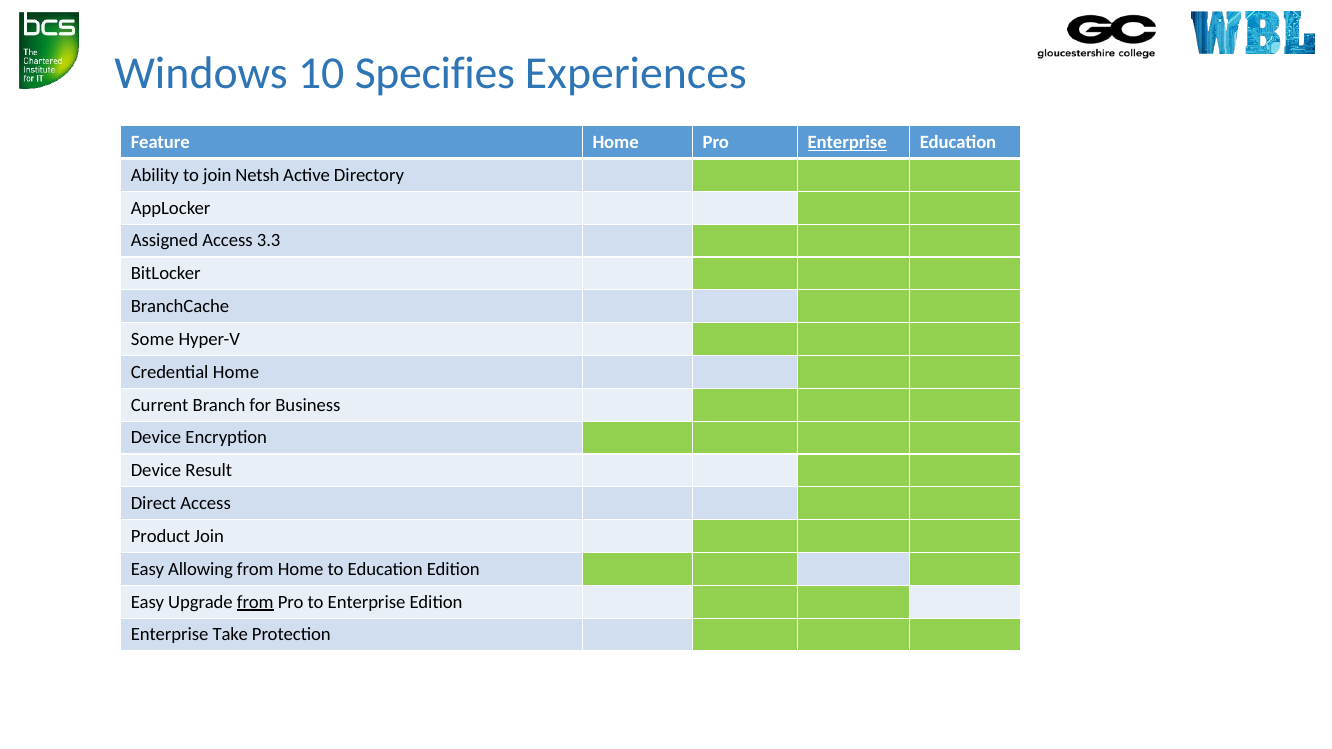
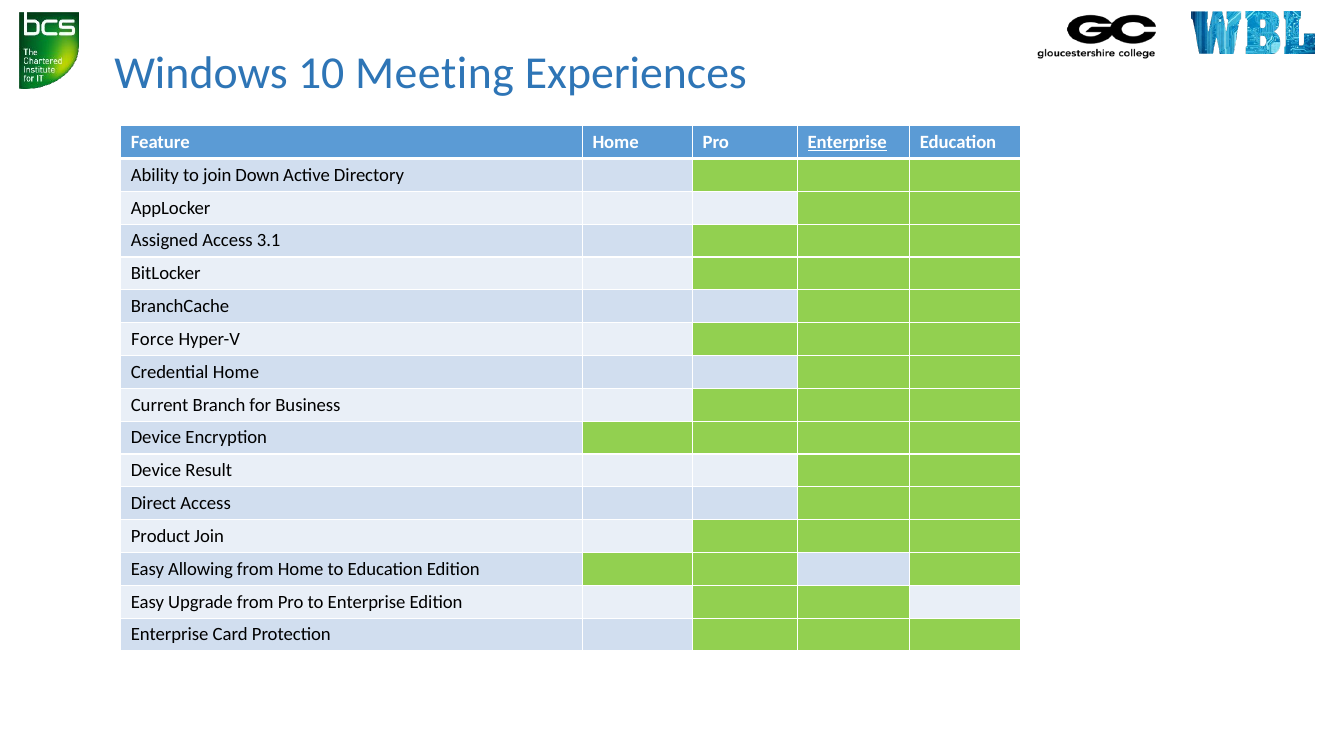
Specifies: Specifies -> Meeting (434, 73)
Netsh: Netsh -> Down (257, 175)
3.3: 3.3 -> 3.1 (269, 241)
Some: Some -> Force (153, 339)
from underline: present -> none (255, 602)
Take: Take -> Card (230, 635)
